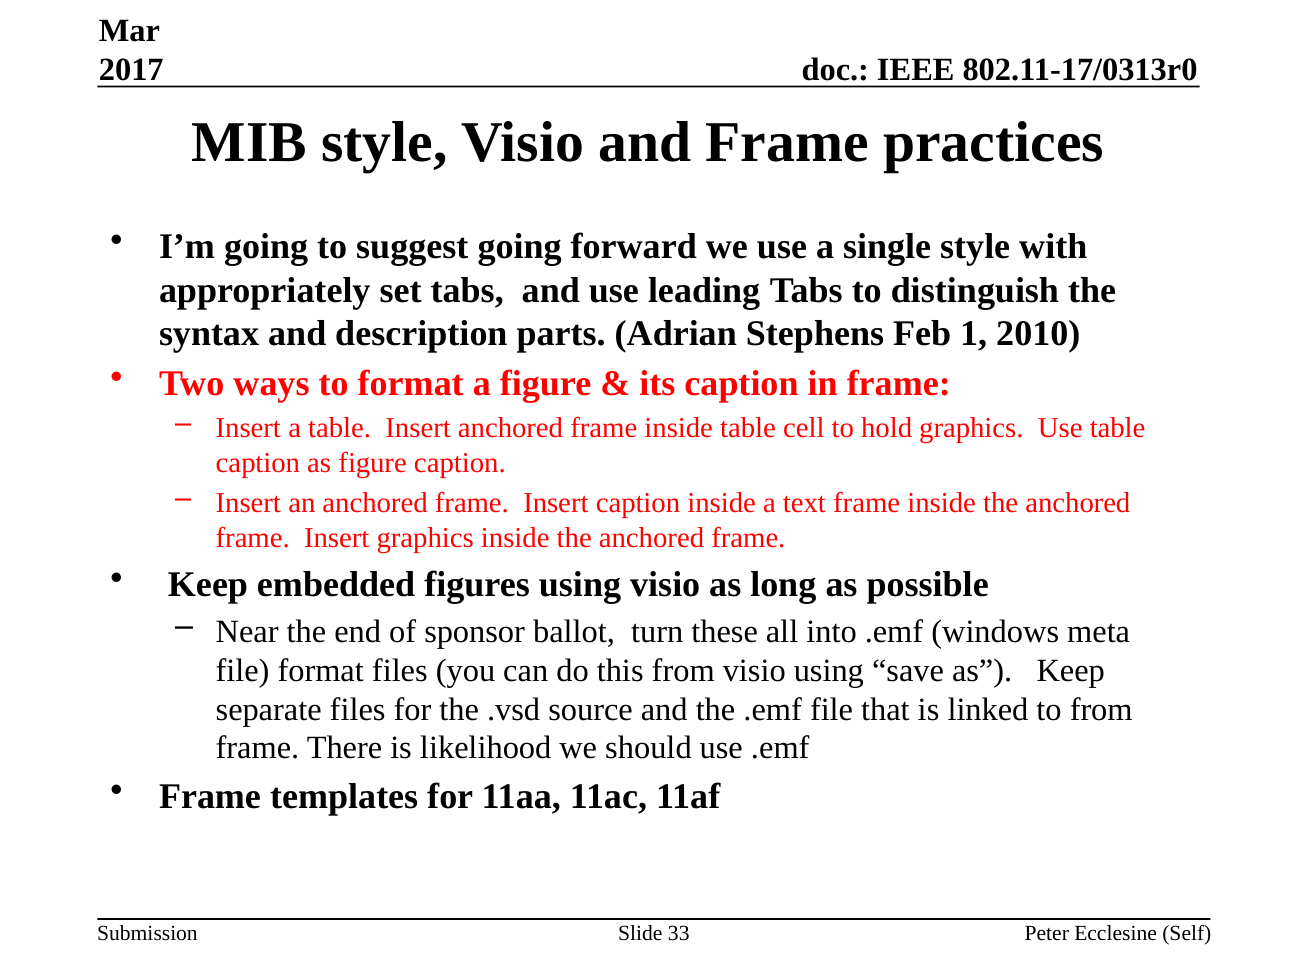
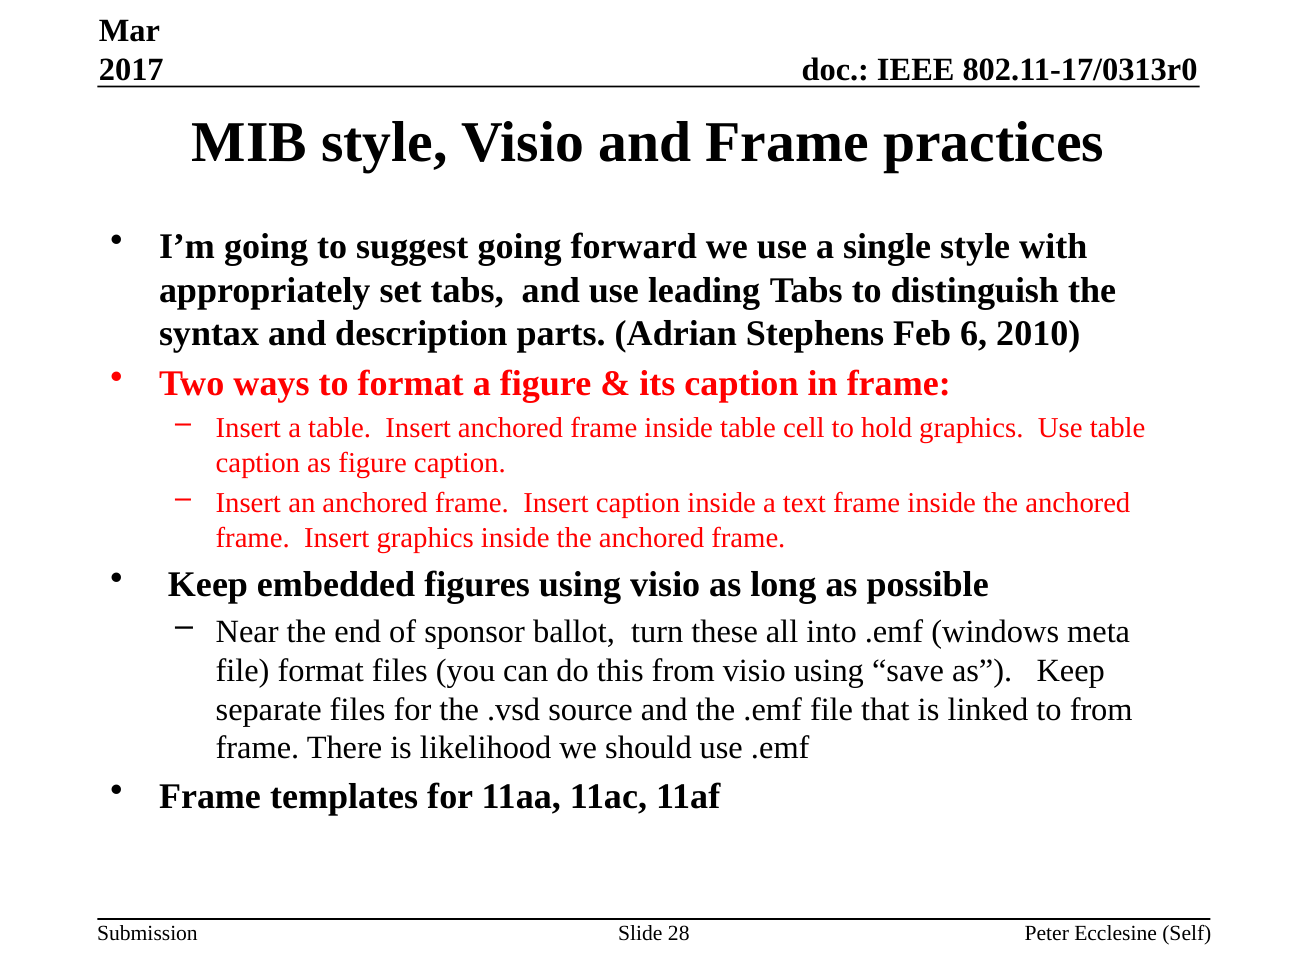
1: 1 -> 6 (974, 333)
33: 33 -> 28 (679, 933)
